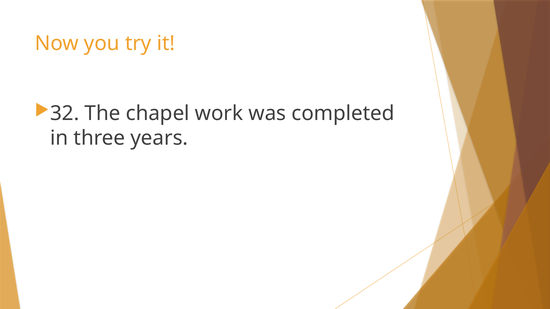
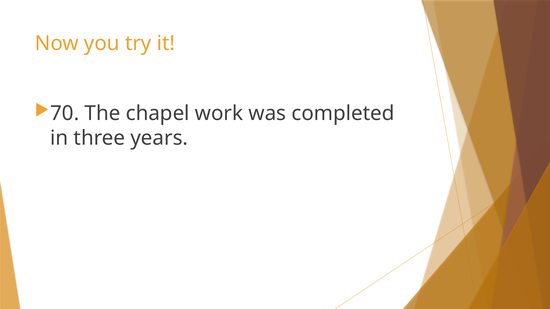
32: 32 -> 70 (65, 113)
